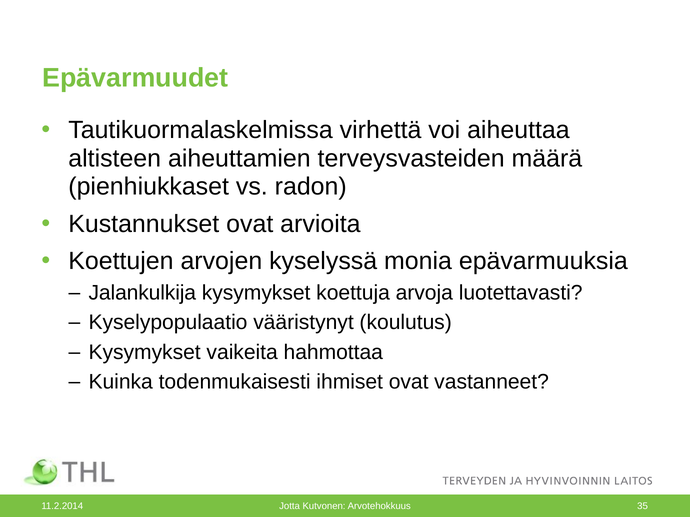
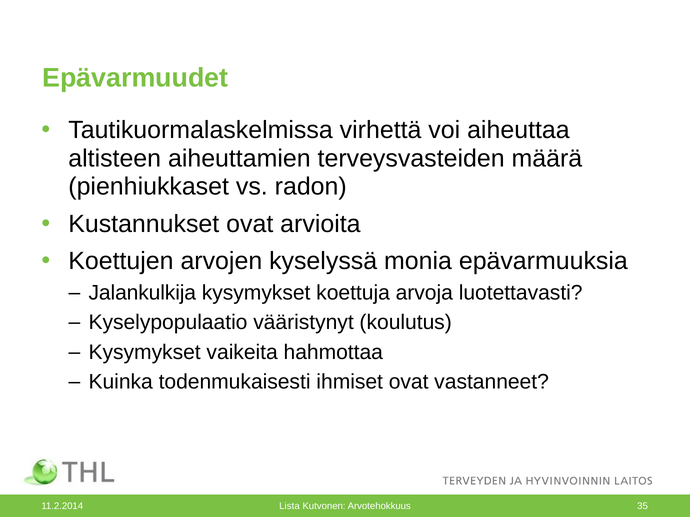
Jotta: Jotta -> Lista (289, 507)
